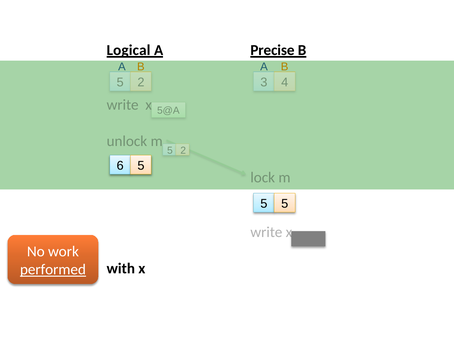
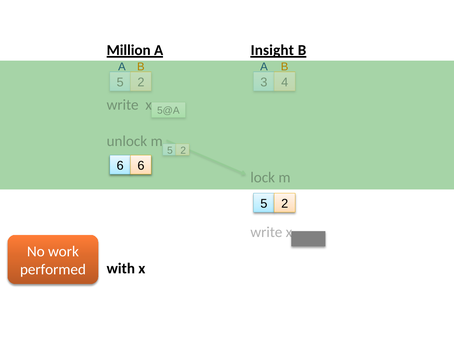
Logical: Logical -> Million (129, 50)
Precise: Precise -> Insight (272, 50)
6 5: 5 -> 6 (141, 165)
5: 5 -> 2 (285, 203)
performed underline: present -> none (53, 269)
